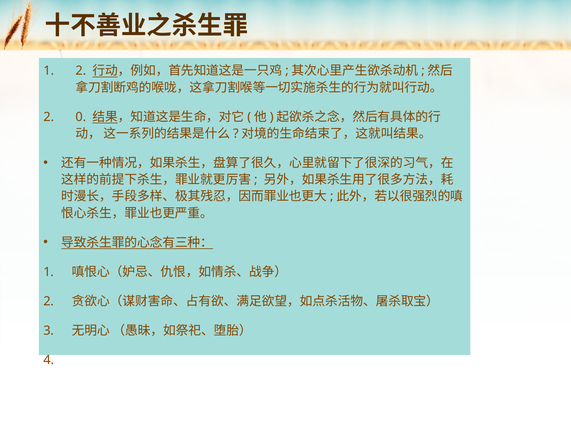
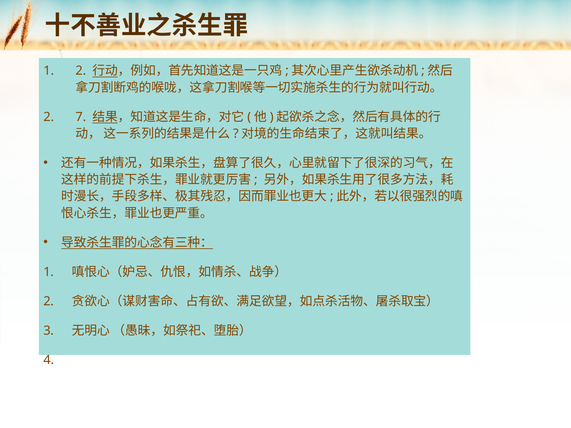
0: 0 -> 7 (81, 117)
